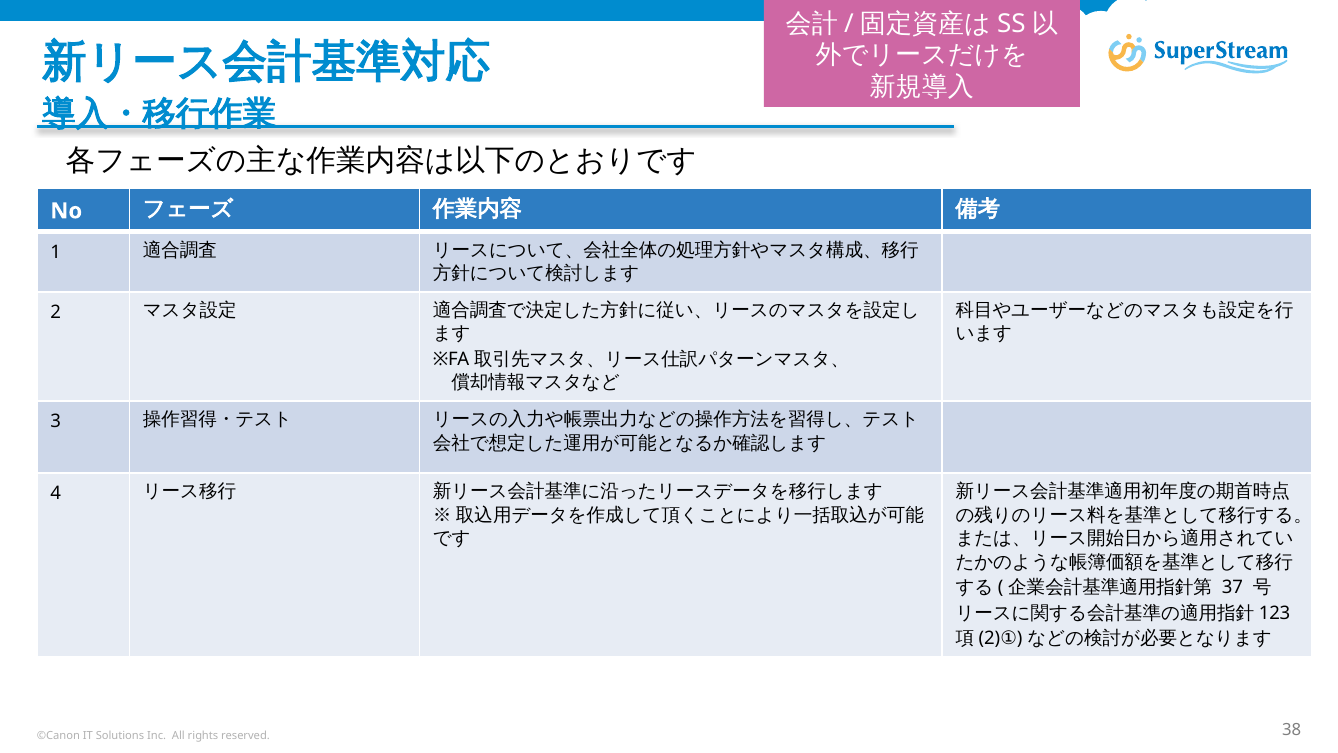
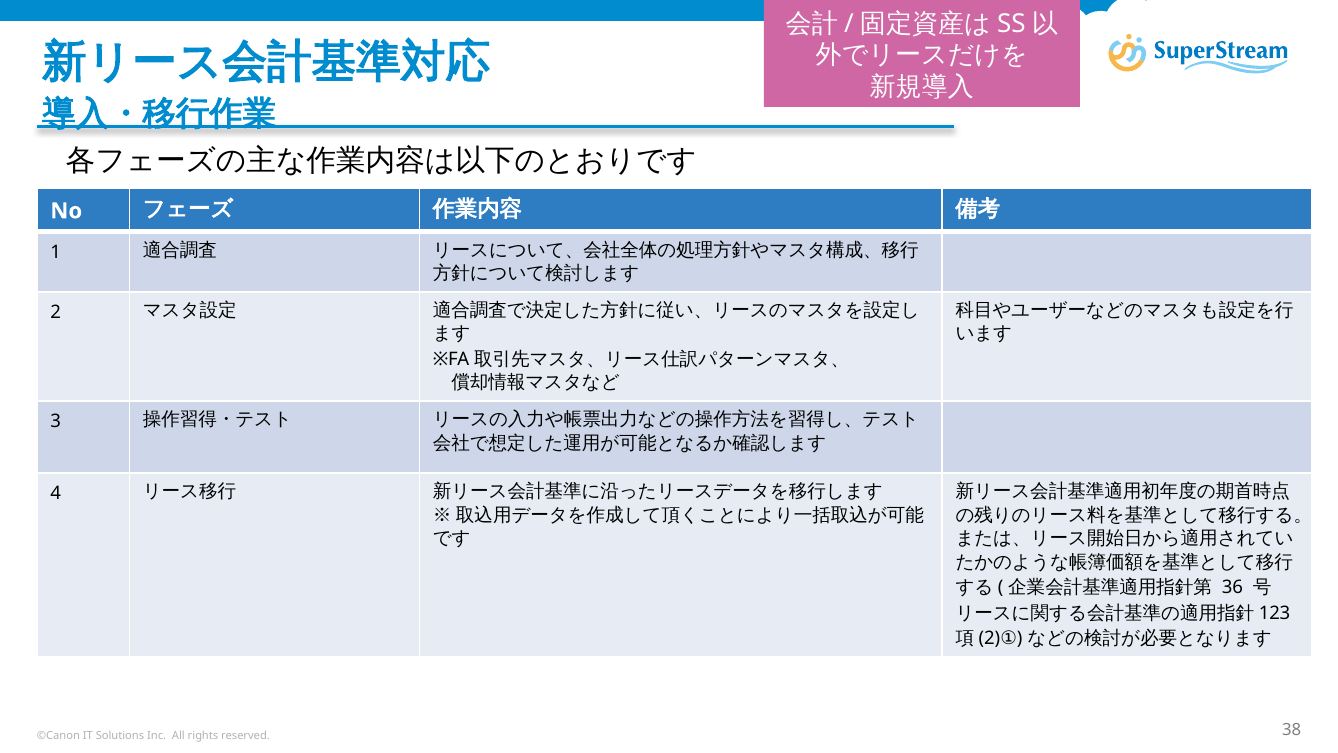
37: 37 -> 36 (1232, 587)
